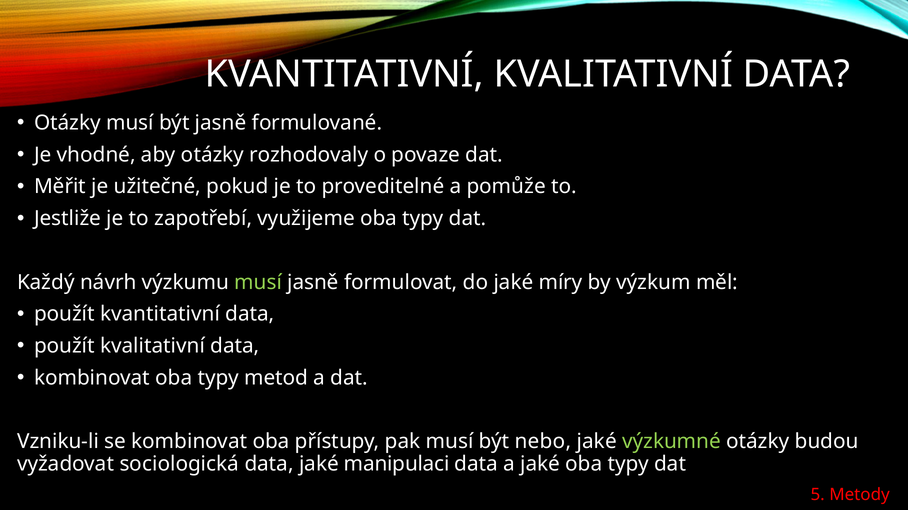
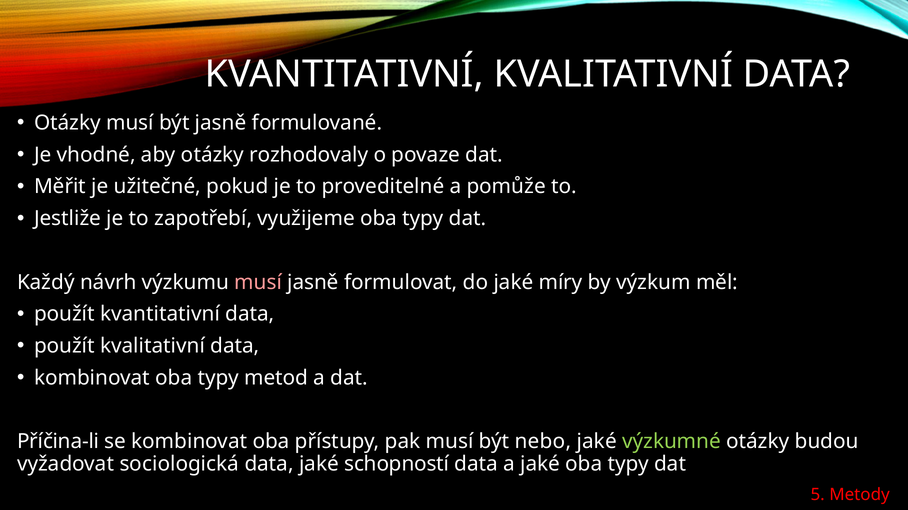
musí colour: light green -> pink (258, 283)
Vzniku-li: Vzniku-li -> Příčina-li (58, 442)
manipulaci: manipulaci -> schopností (397, 465)
